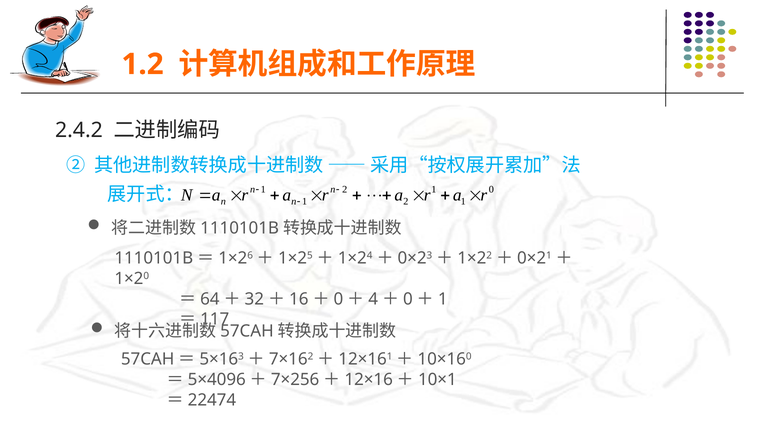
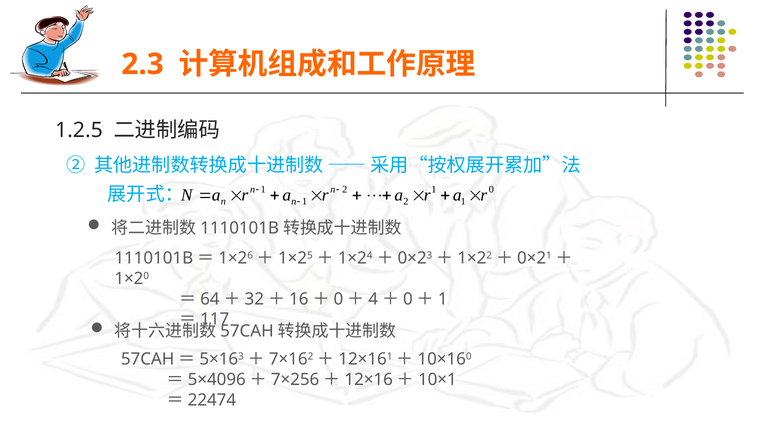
1.2: 1.2 -> 2.3 (143, 64)
2.4.2: 2.4.2 -> 1.2.5 (79, 130)
